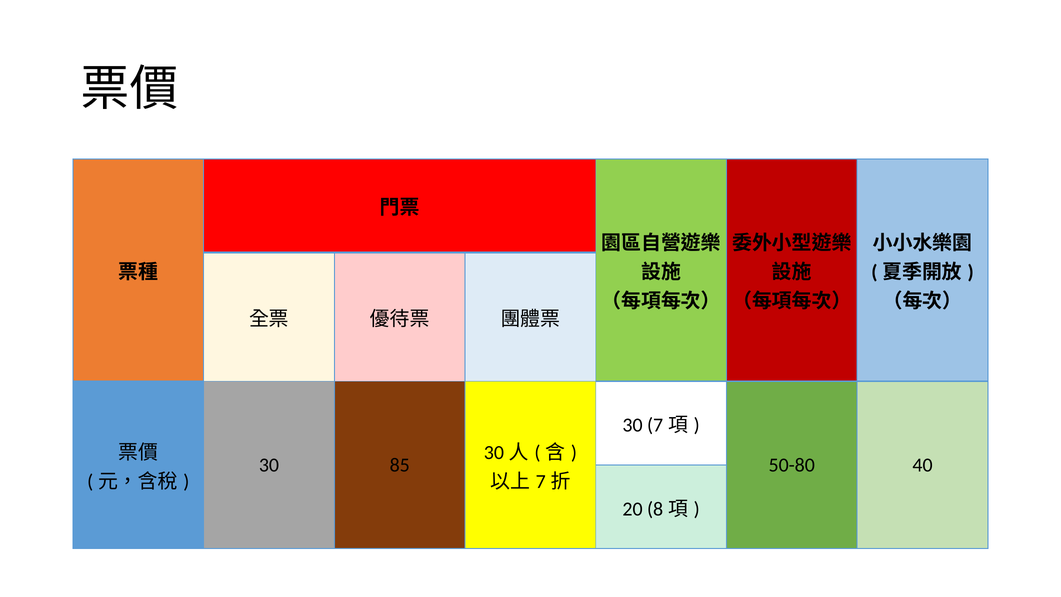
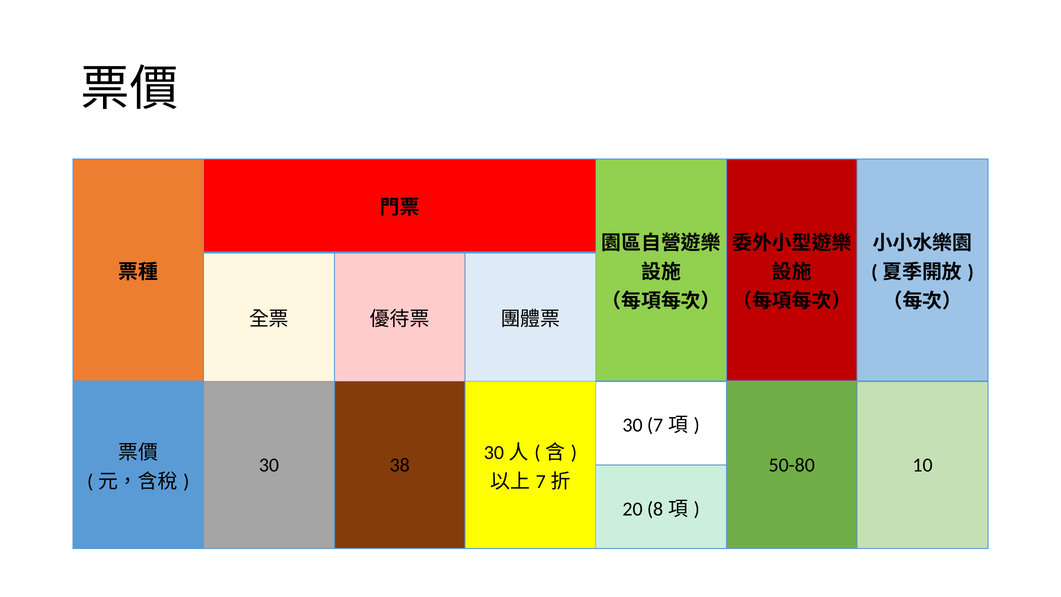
85: 85 -> 38 (400, 465)
40: 40 -> 10 (923, 465)
